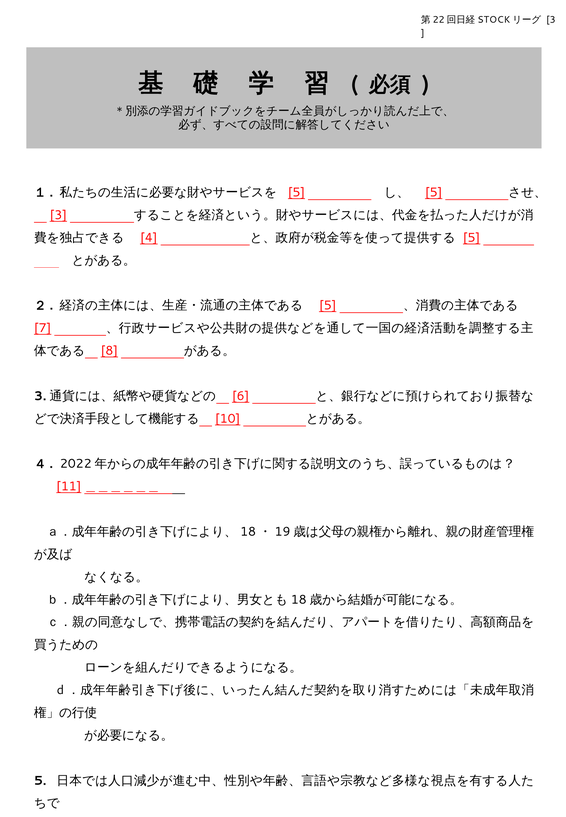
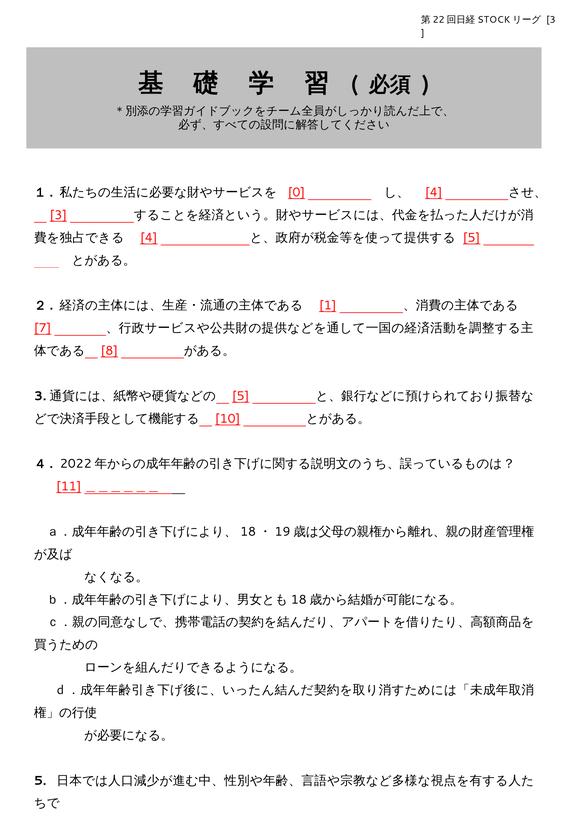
5: 5 -> 0 (296, 192)
5: 5 -> 4 (434, 192)
5: 5 -> 1 (328, 306)
6: 6 -> 5 (241, 396)
